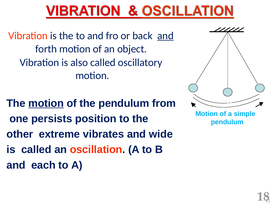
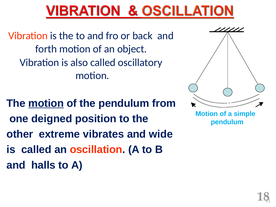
and underline: present -> none (165, 36)
persists: persists -> deigned (52, 119)
each: each -> halls (43, 165)
